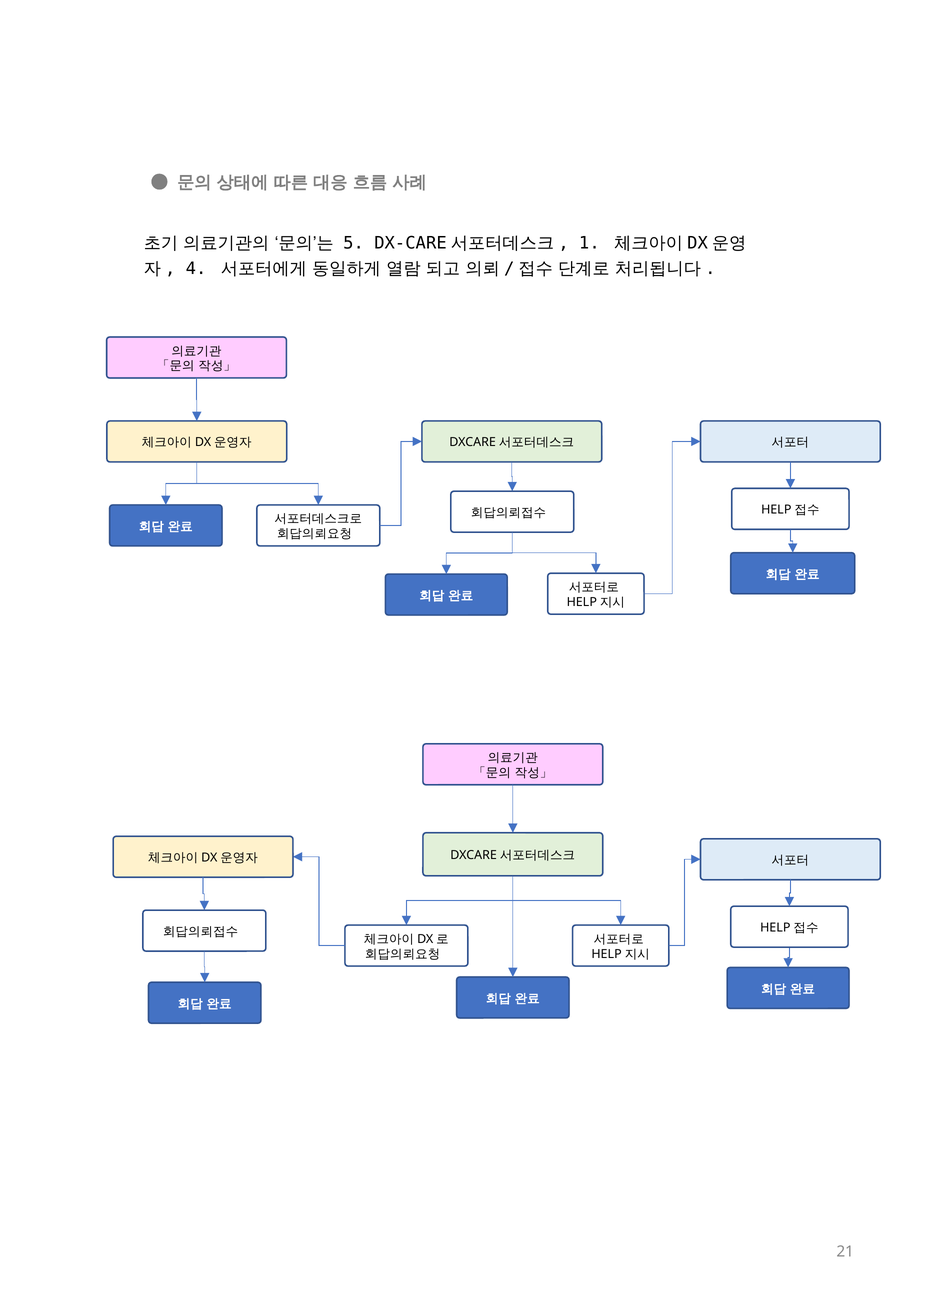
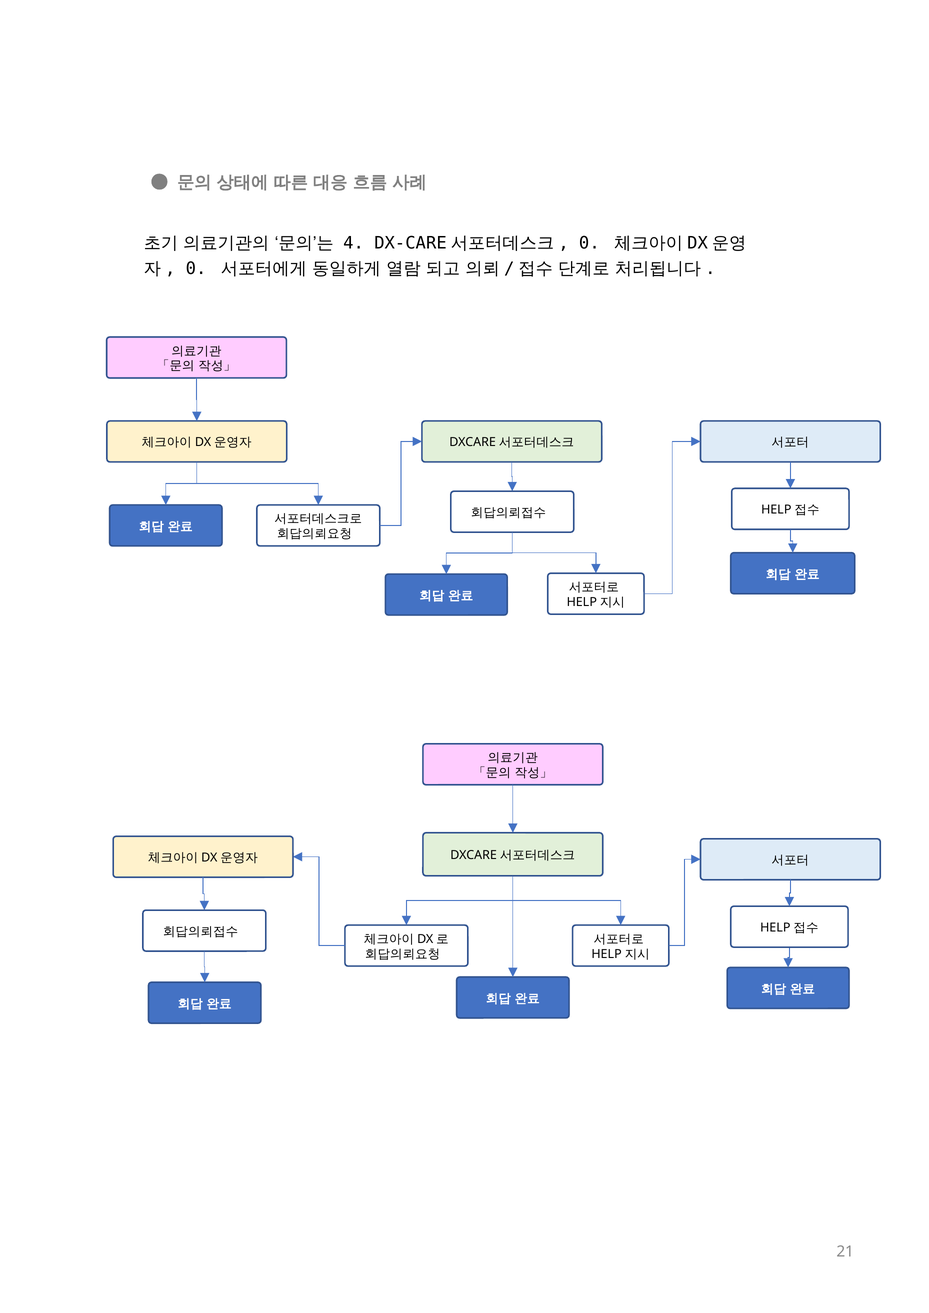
5: 5 -> 4 (354, 243)
1: 1 -> 0 (589, 243)
4: 4 -> 0 (196, 269)
